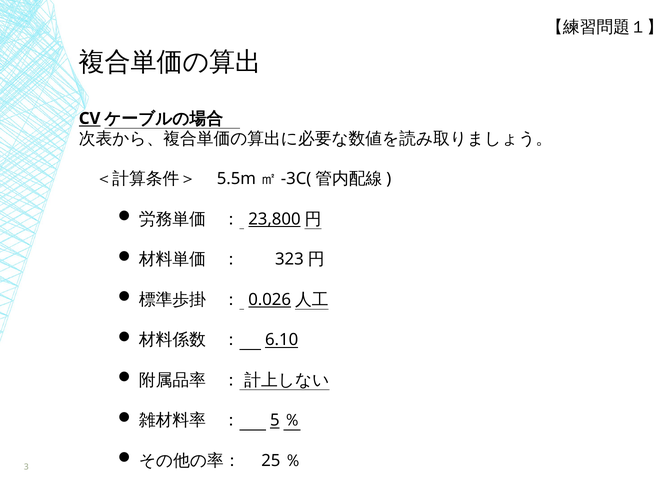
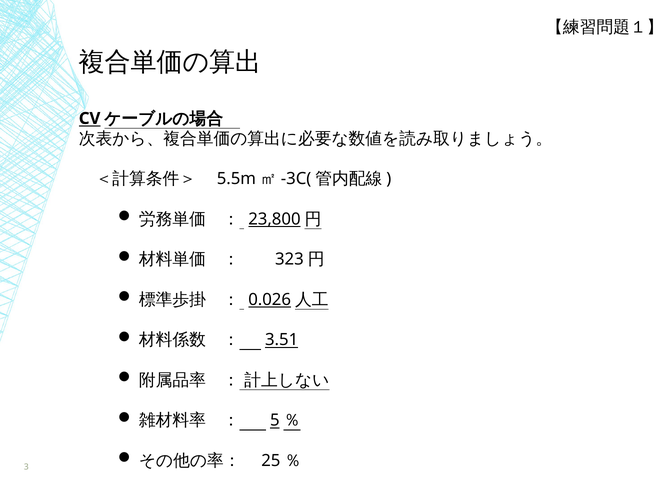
6.10: 6.10 -> 3.51 (282, 339)
